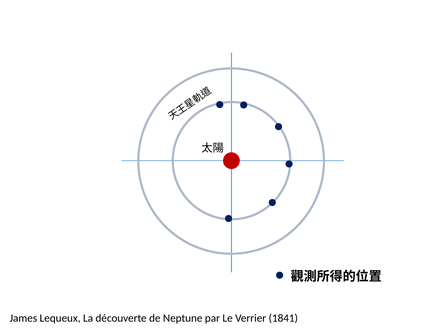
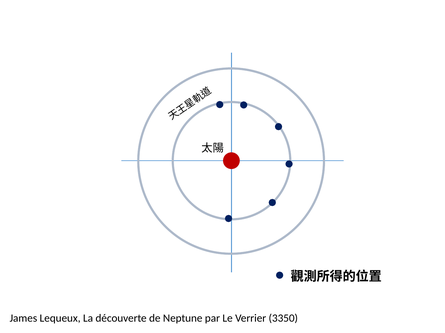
1841: 1841 -> 3350 (283, 319)
